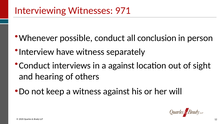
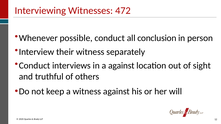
971: 971 -> 472 (123, 11)
have: have -> their (65, 52)
hearing: hearing -> truthful (49, 77)
